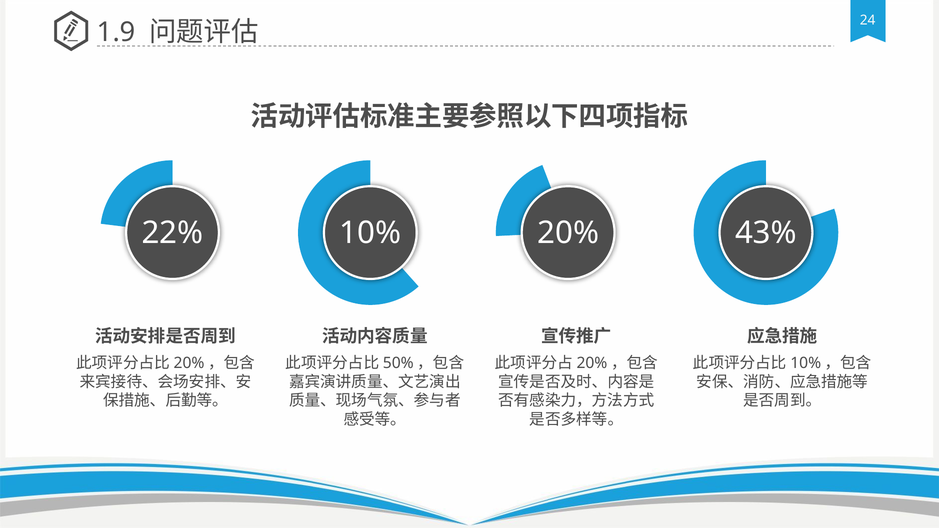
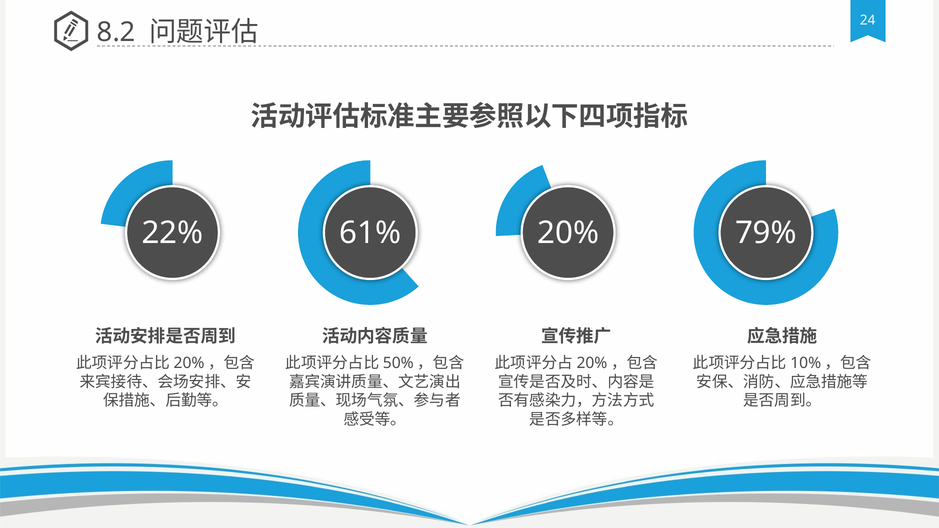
1.9: 1.9 -> 8.2 (116, 32)
10%: 10% -> 61% (370, 233)
43%: 43% -> 79% (766, 233)
